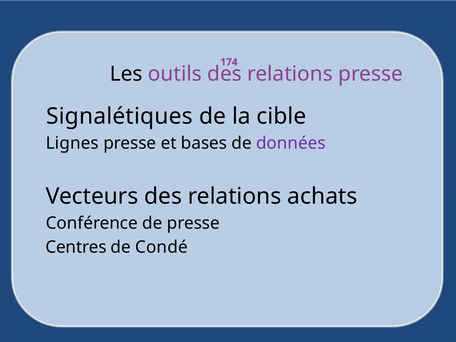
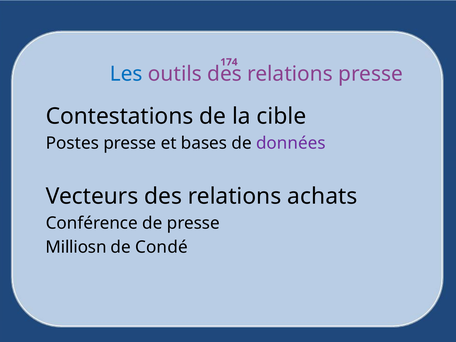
Les colour: black -> blue (126, 74)
Signalétiques: Signalétiques -> Contestations (120, 116)
Lignes: Lignes -> Postes (72, 143)
Centres: Centres -> Milliosn (76, 247)
